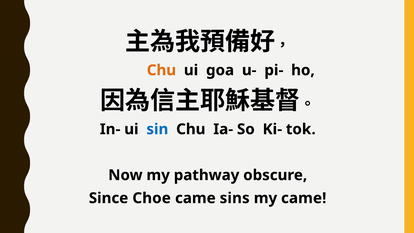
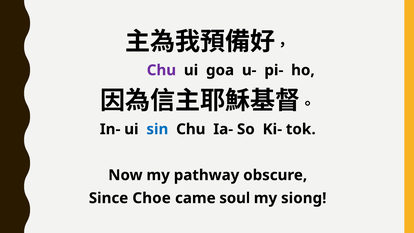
Chu colour: orange -> purple (161, 70)
sins: sins -> soul (235, 198)
my came: came -> siong (304, 198)
